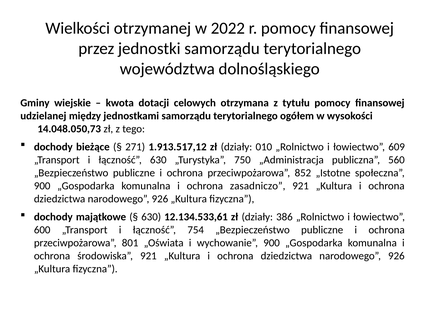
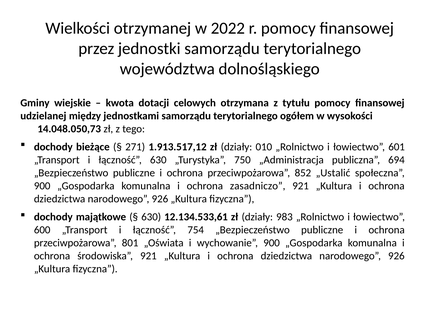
609: 609 -> 601 (397, 147)
560: 560 -> 694 (396, 160)
„Istotne: „Istotne -> „Ustalić (333, 173)
386: 386 -> 983 (284, 217)
